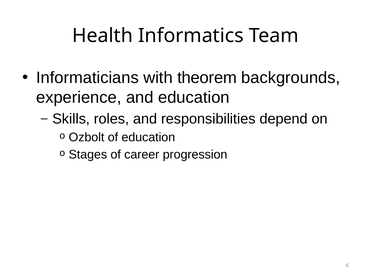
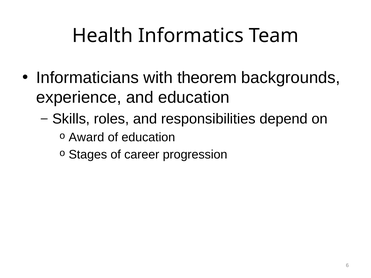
Ozbolt: Ozbolt -> Award (86, 137)
